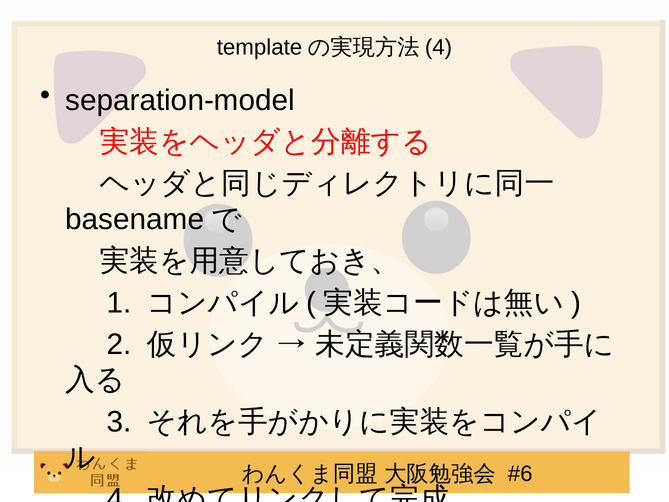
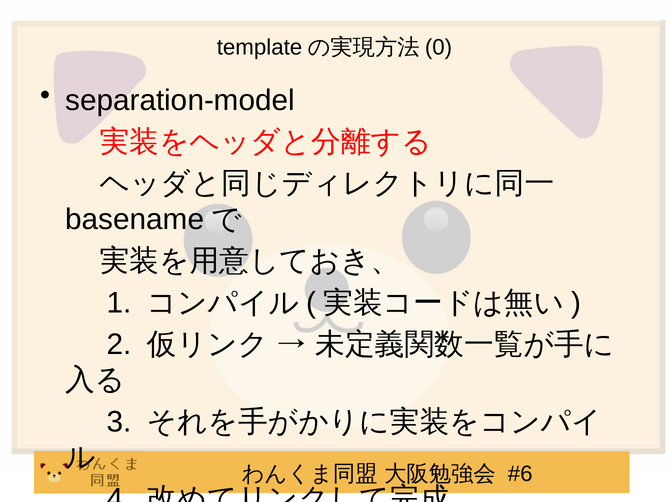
4: 4 -> 0 (439, 47)
